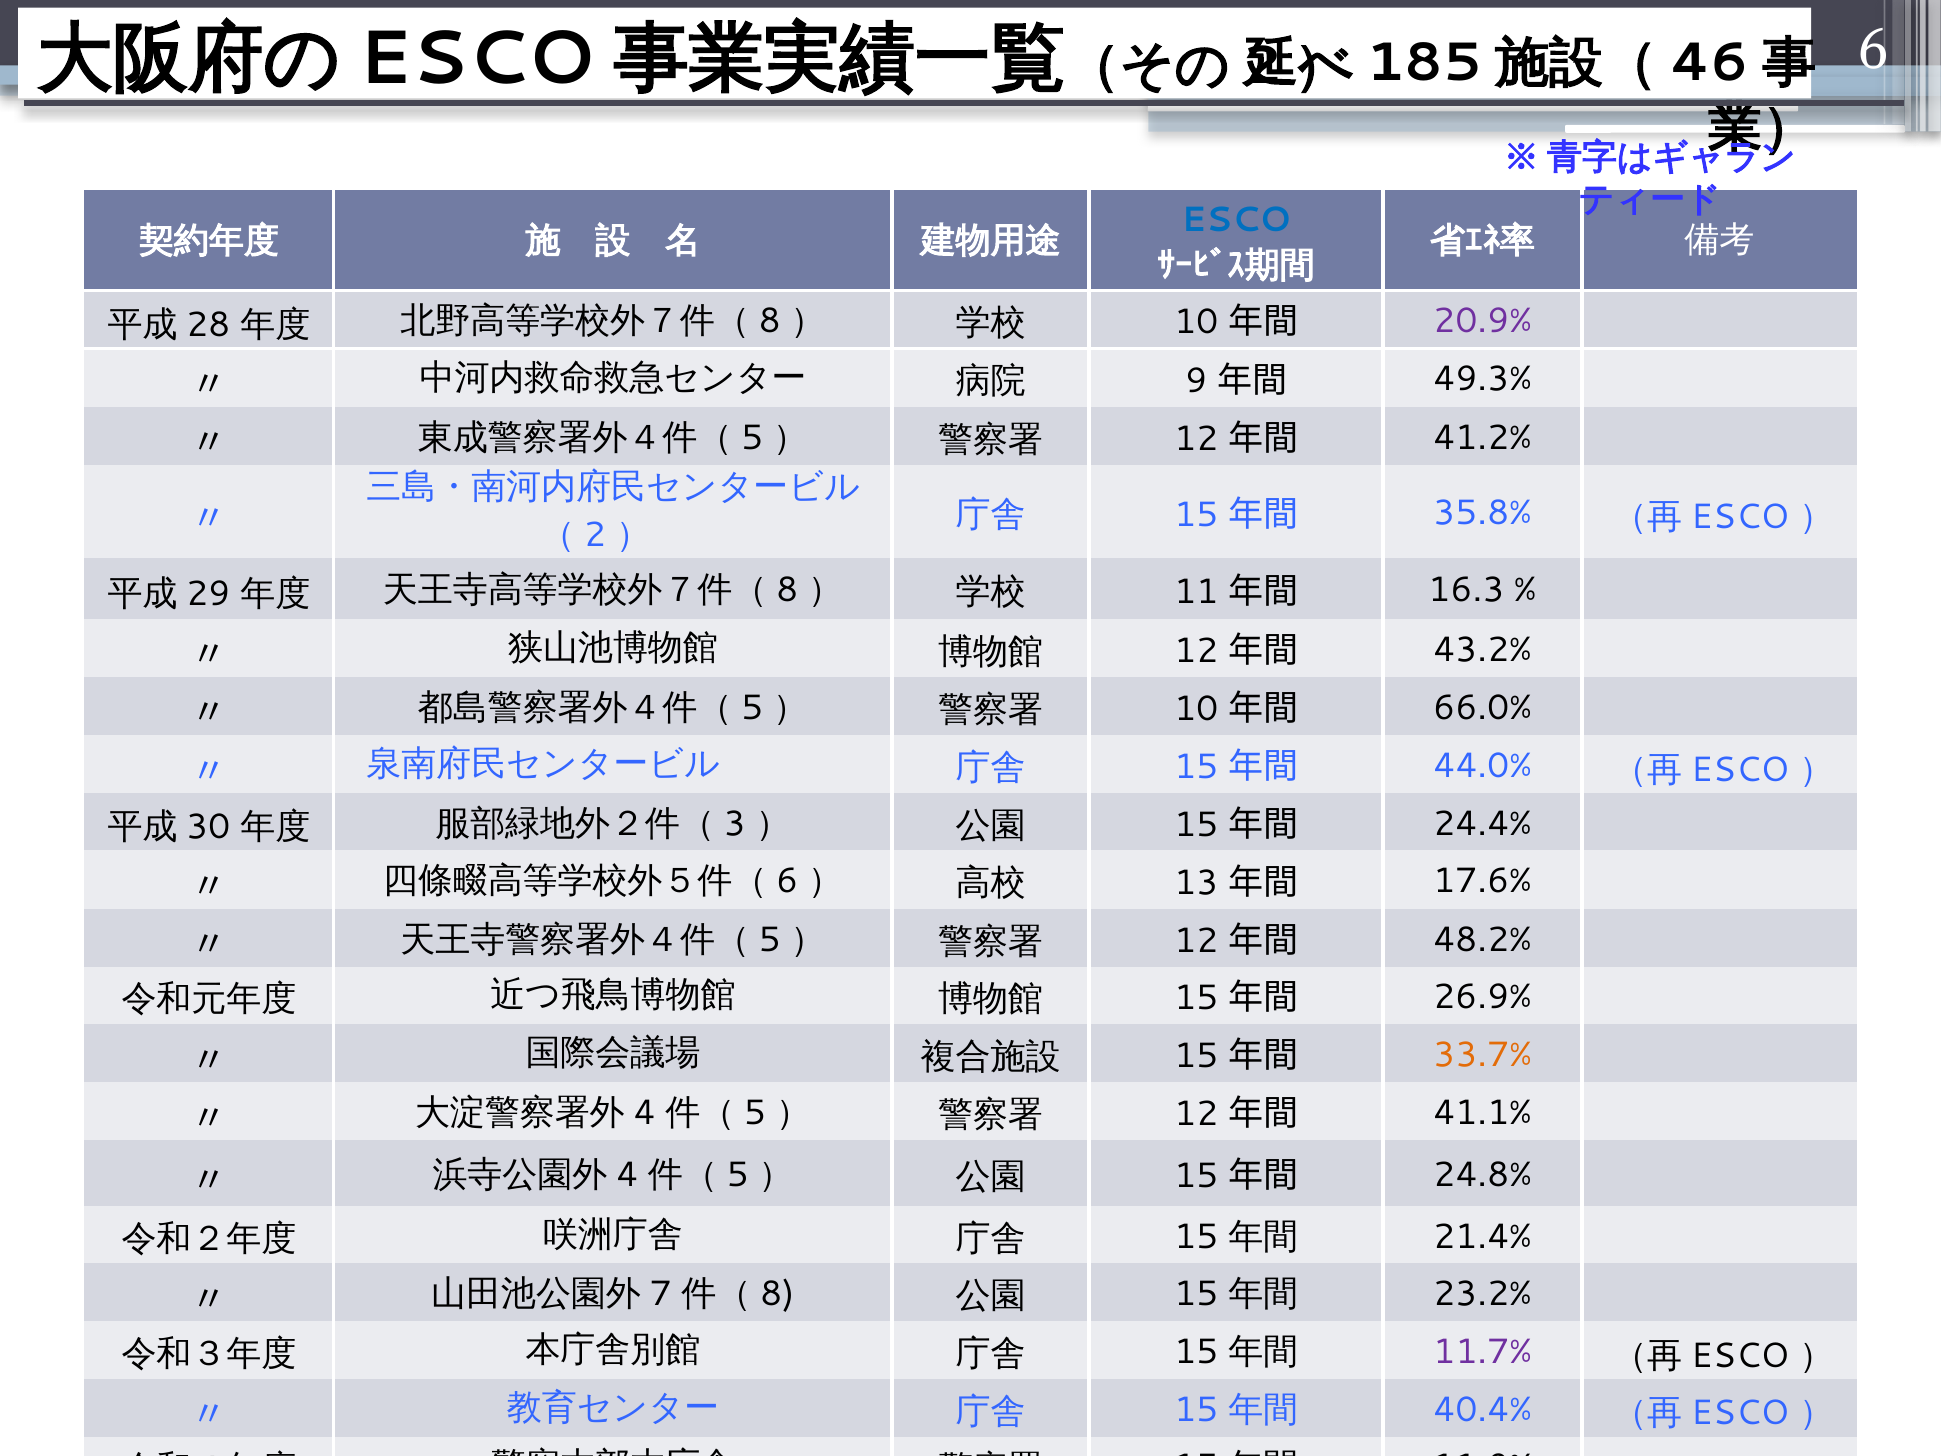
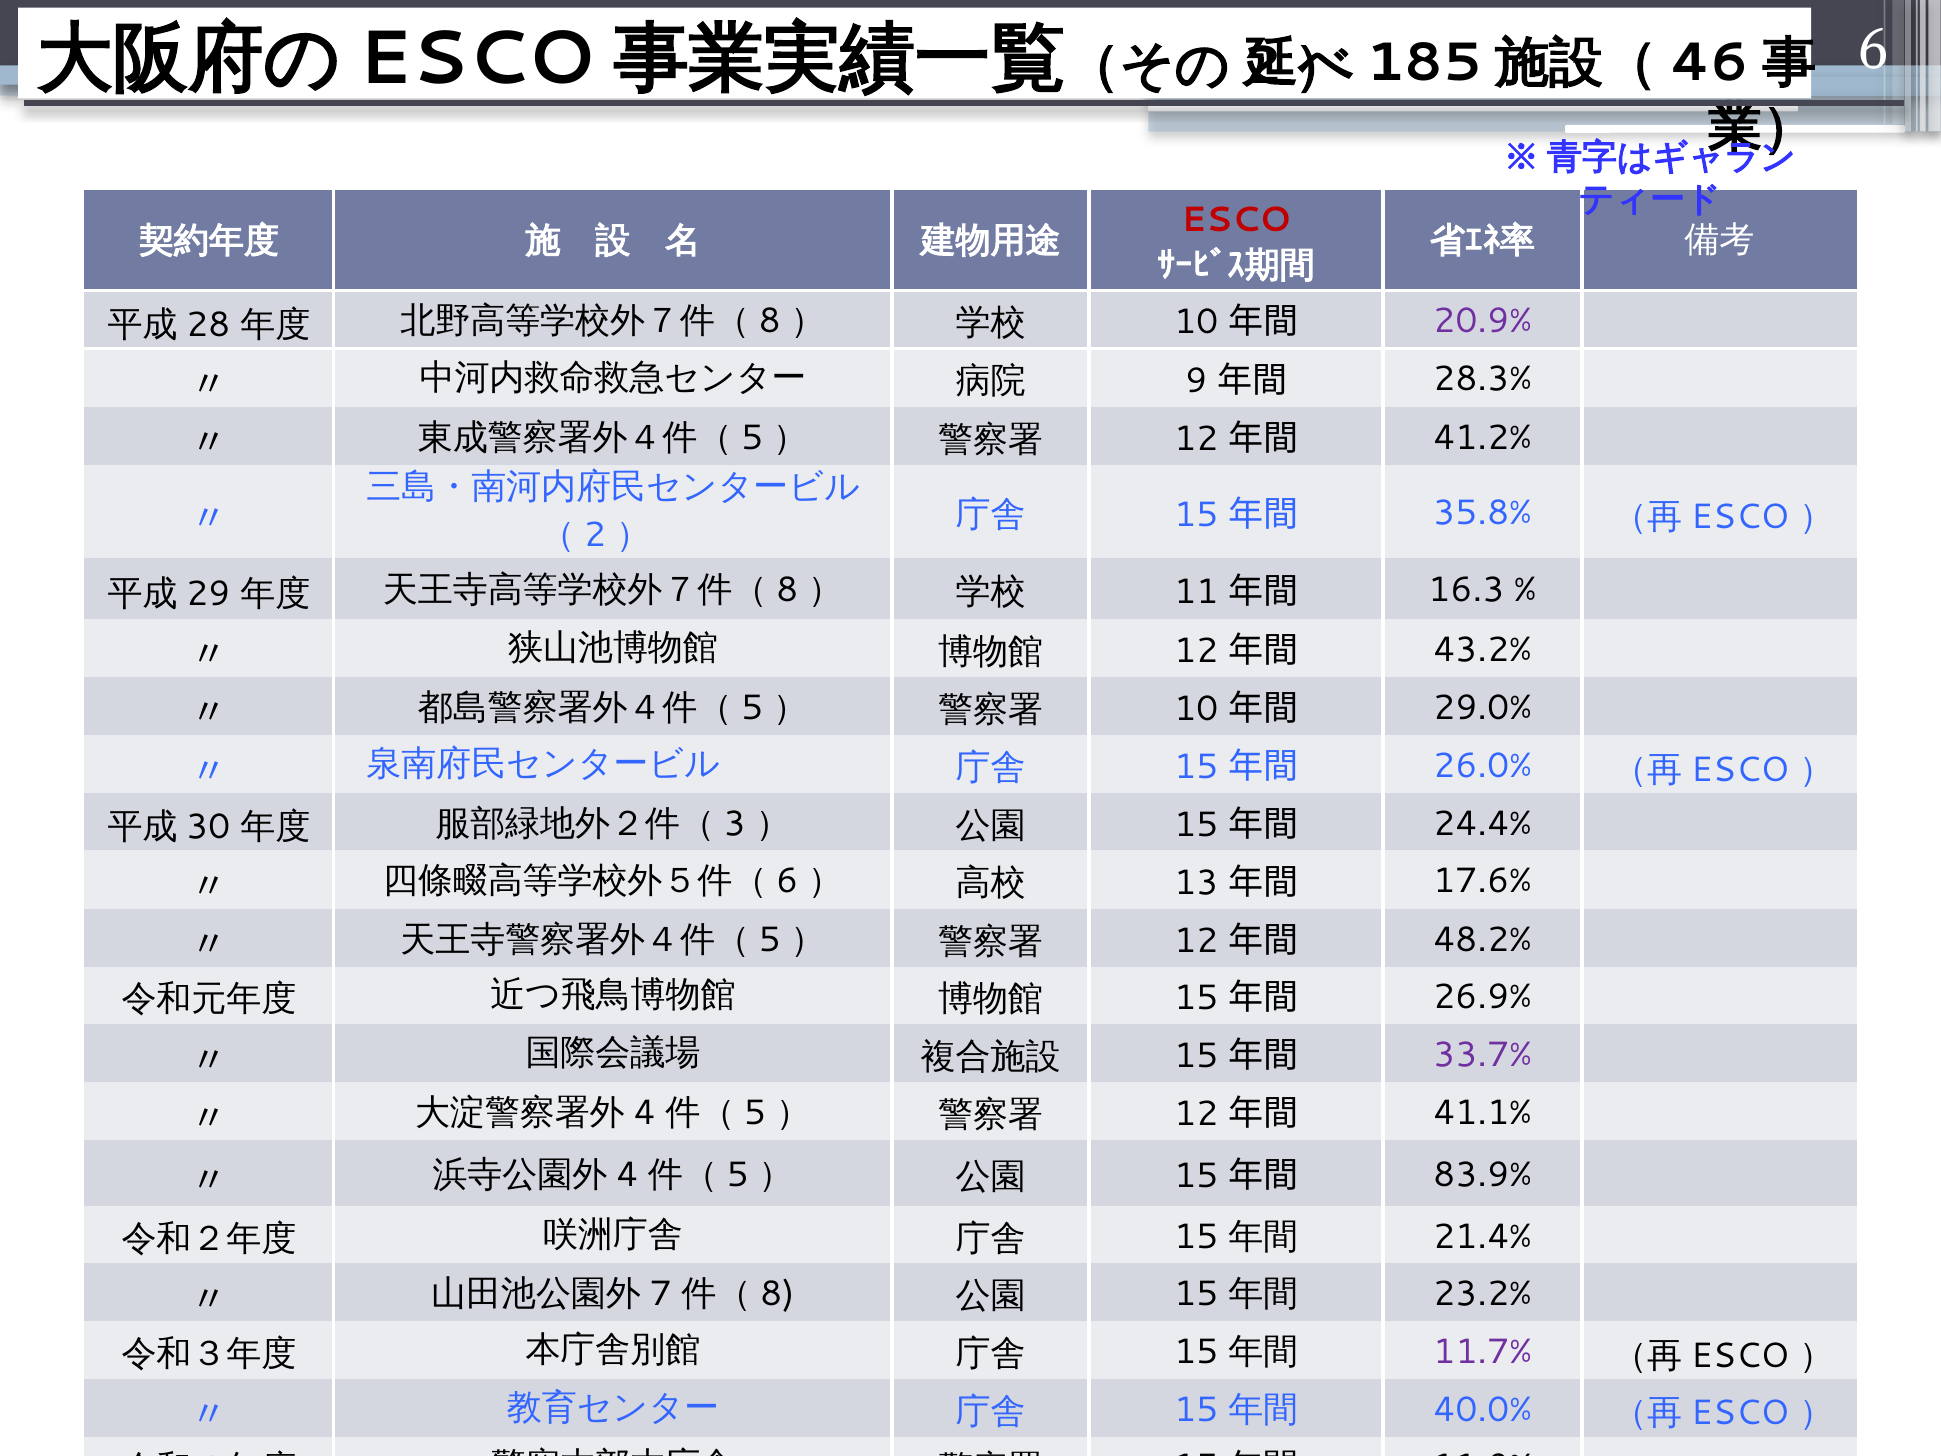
ESCO colour: blue -> red (1236, 220)
49.3%: 49.3% -> 28.3% (1483, 379)
66.0%: 66.0% -> 29.0% (1483, 708)
44.0%: 44.0% -> 26.0% (1483, 766)
33.7% colour: orange -> purple (1483, 1055)
24.8%: 24.8% -> 83.9% (1483, 1175)
40.4%: 40.4% -> 40.0% (1483, 1409)
